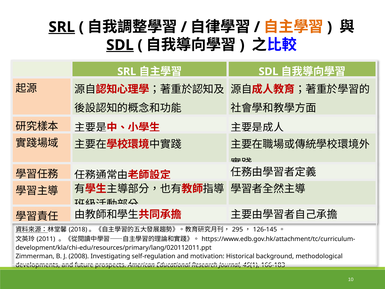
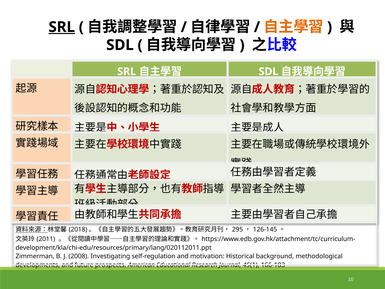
SDL underline: present -> none (120, 45)
